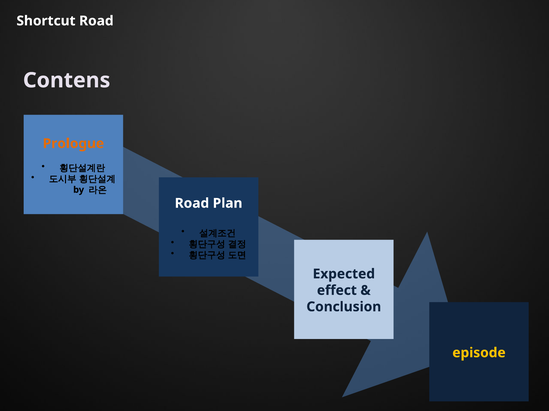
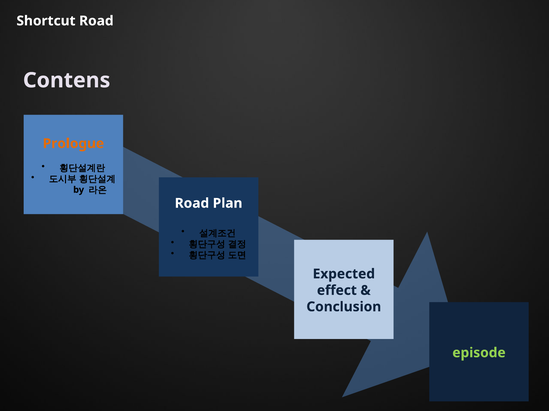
episode colour: yellow -> light green (479, 353)
